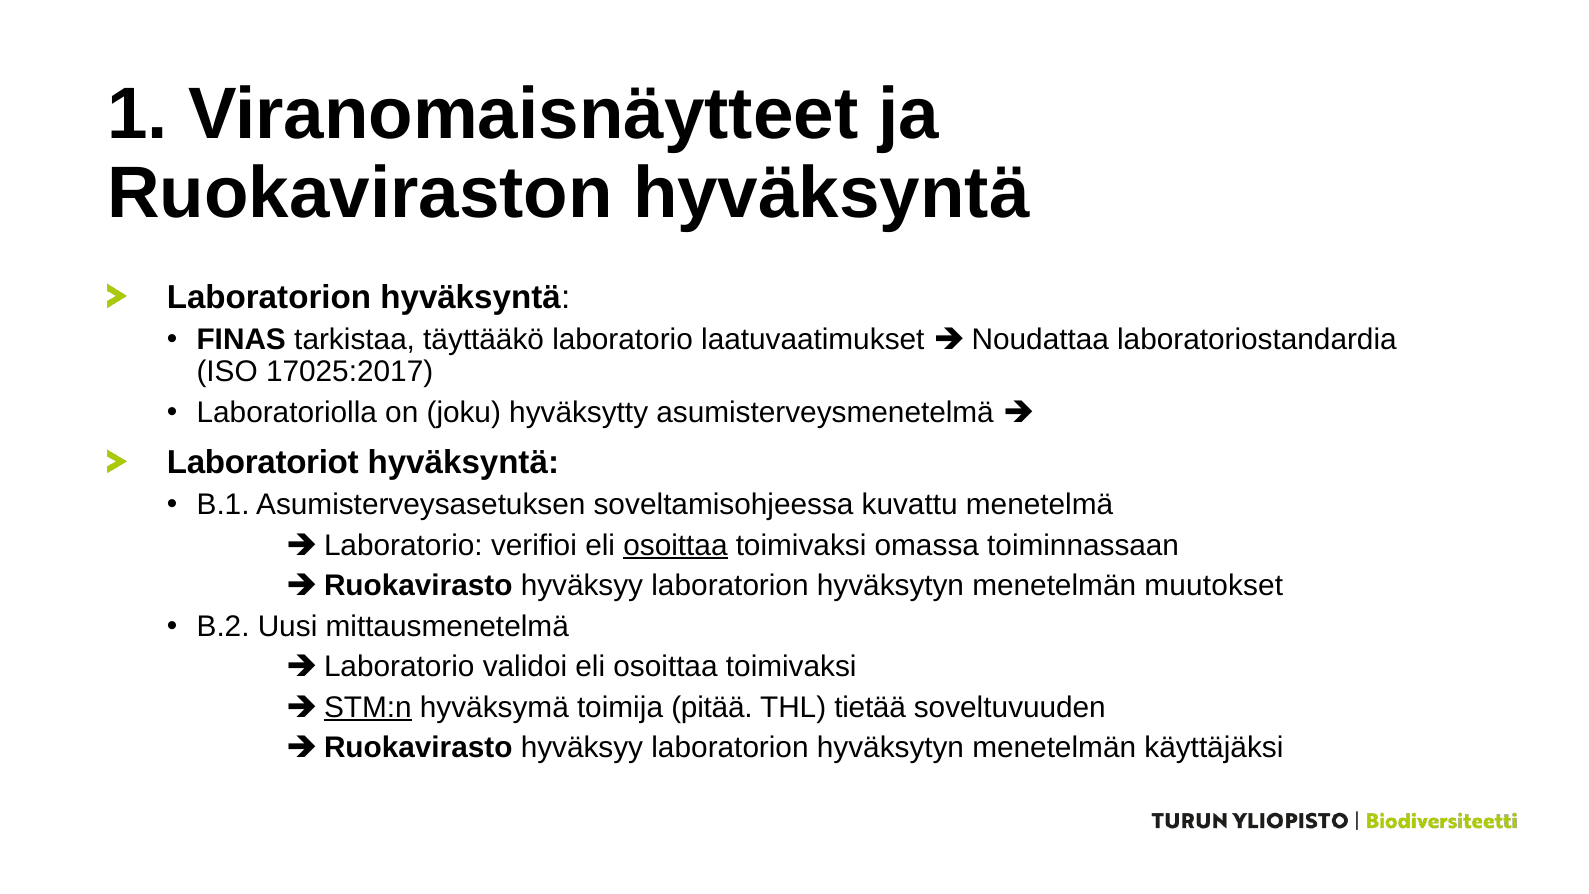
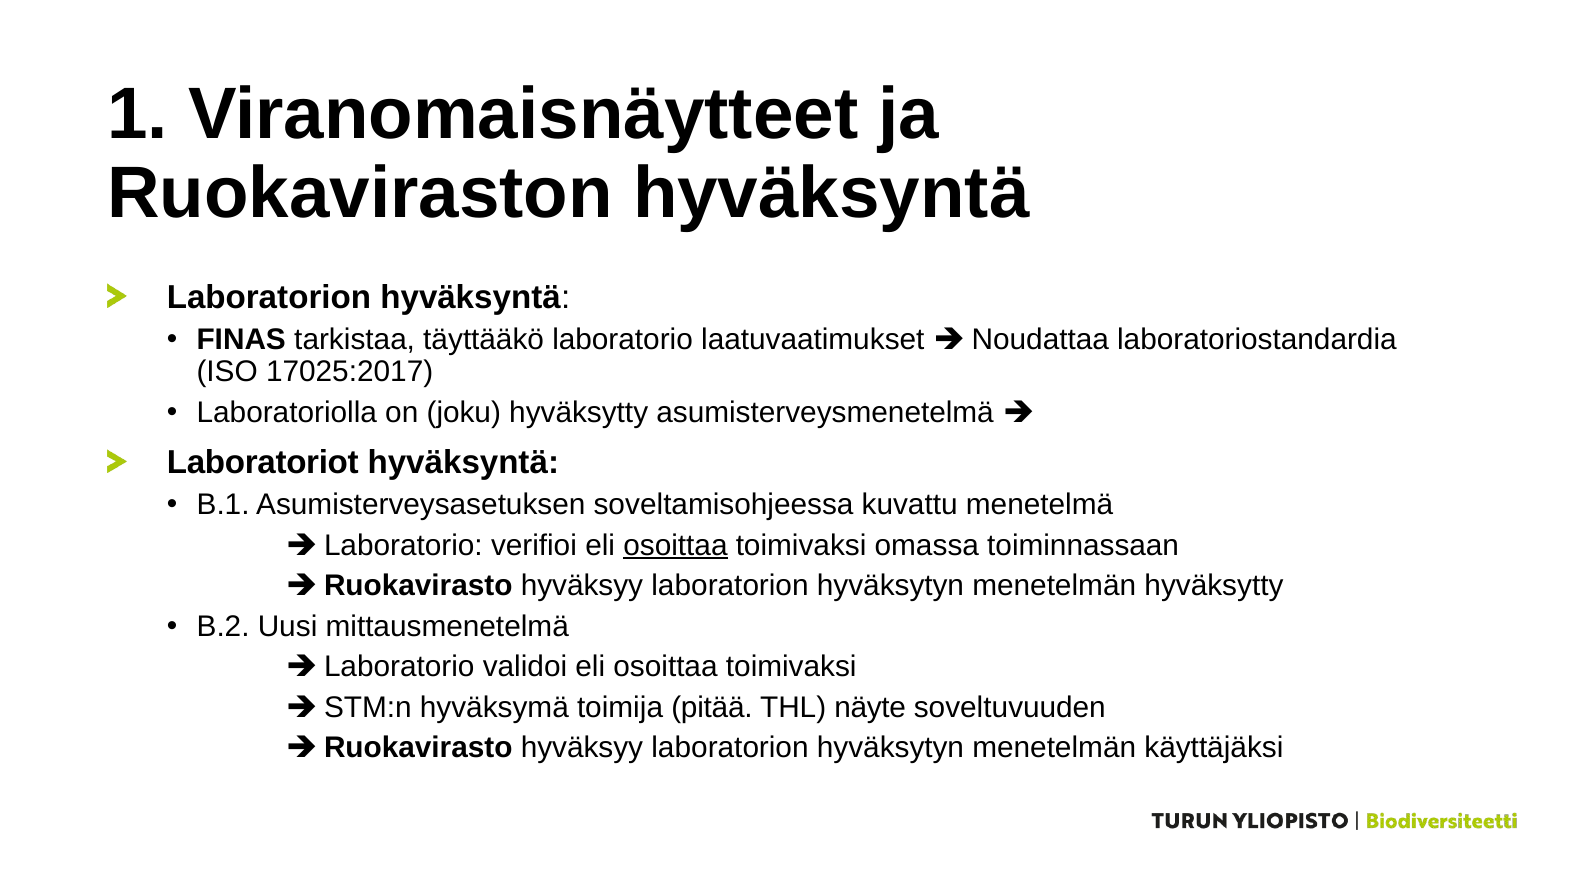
menetelmän muutokset: muutokset -> hyväksytty (1214, 586)
STM:n underline: present -> none (368, 707)
tietää: tietää -> näyte (870, 707)
